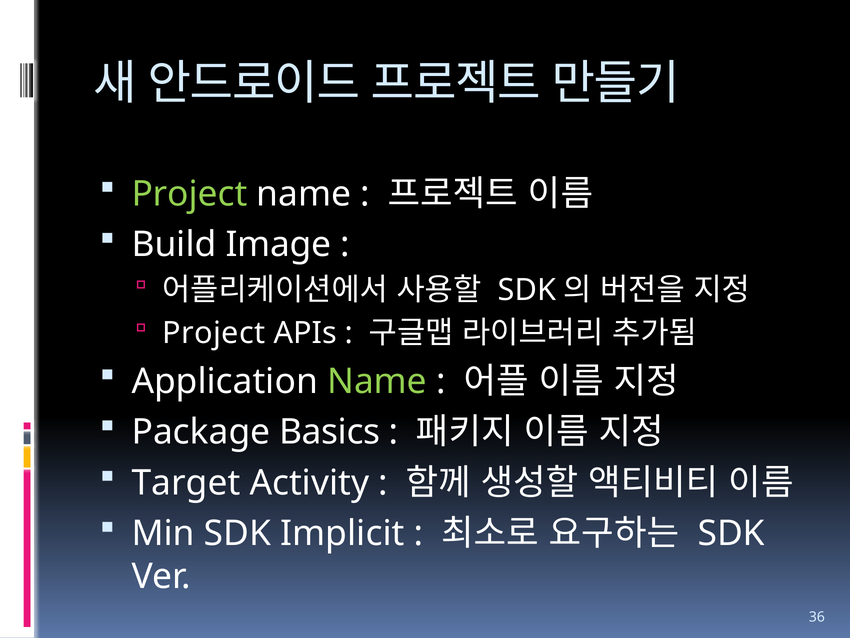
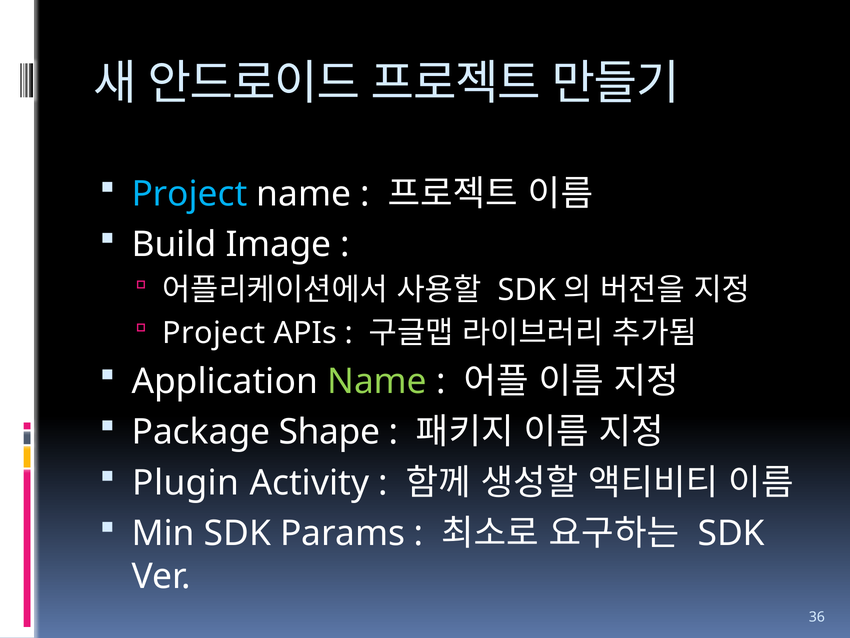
Project colour: light green -> light blue (189, 194)
Basics: Basics -> Shape (330, 432)
Target: Target -> Plugin (186, 483)
Implicit: Implicit -> Params (343, 533)
